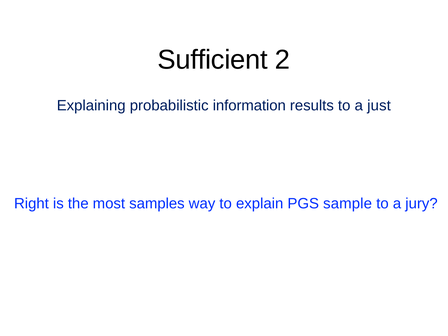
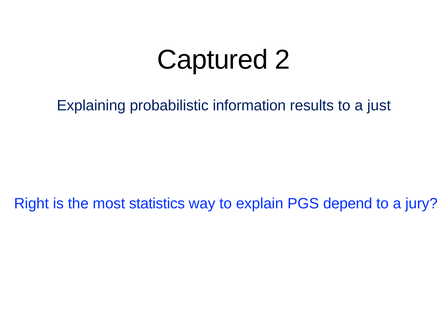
Sufficient: Sufficient -> Captured (213, 60)
samples: samples -> statistics (157, 204)
sample: sample -> depend (348, 204)
